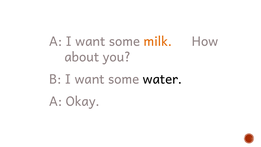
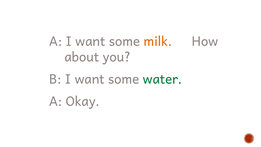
water colour: black -> green (162, 79)
